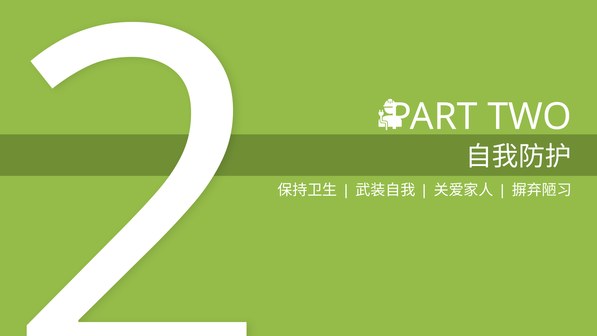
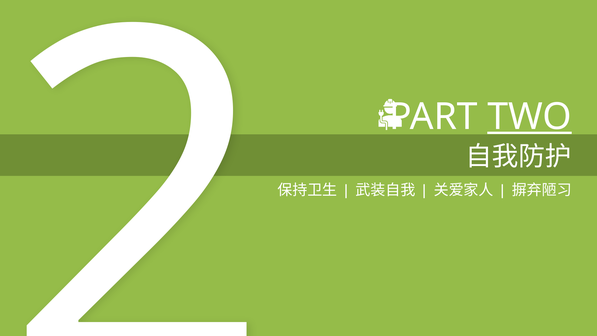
TWO underline: none -> present (530, 117)
